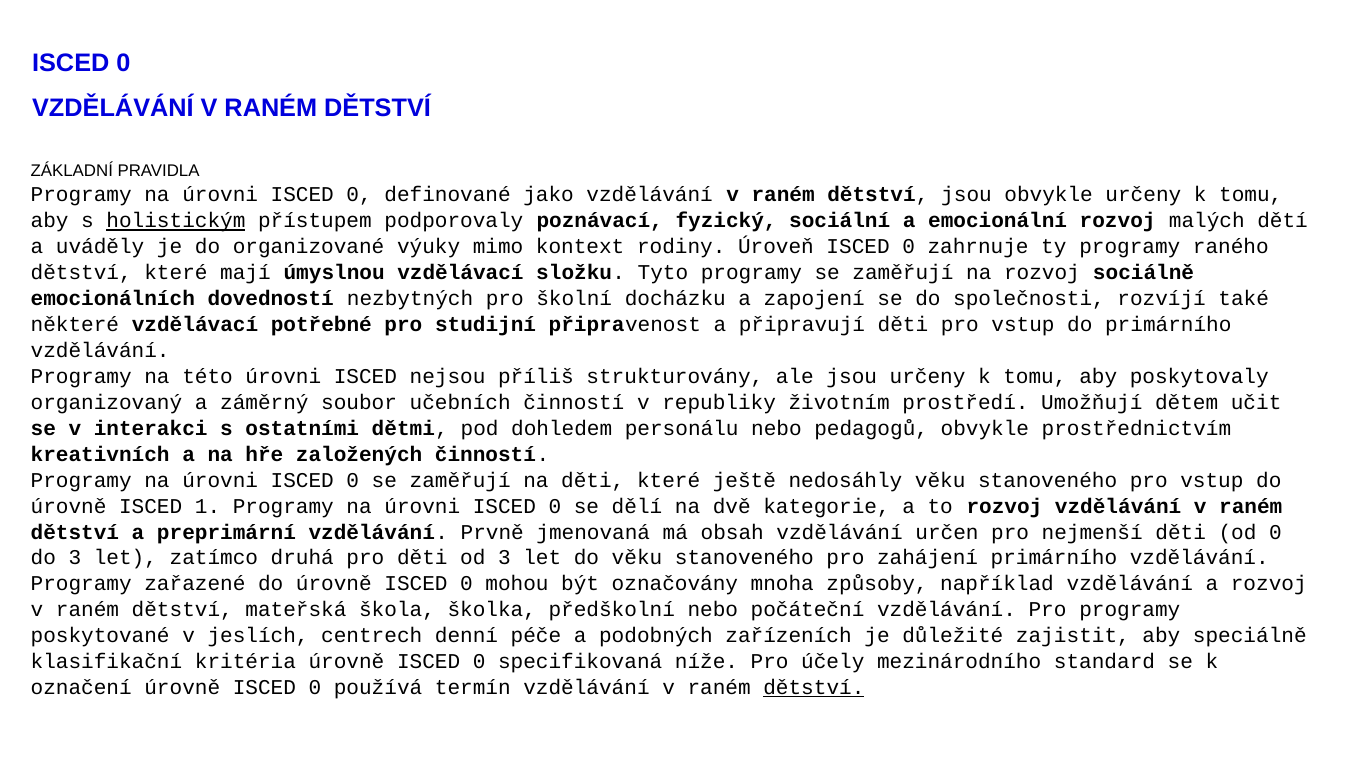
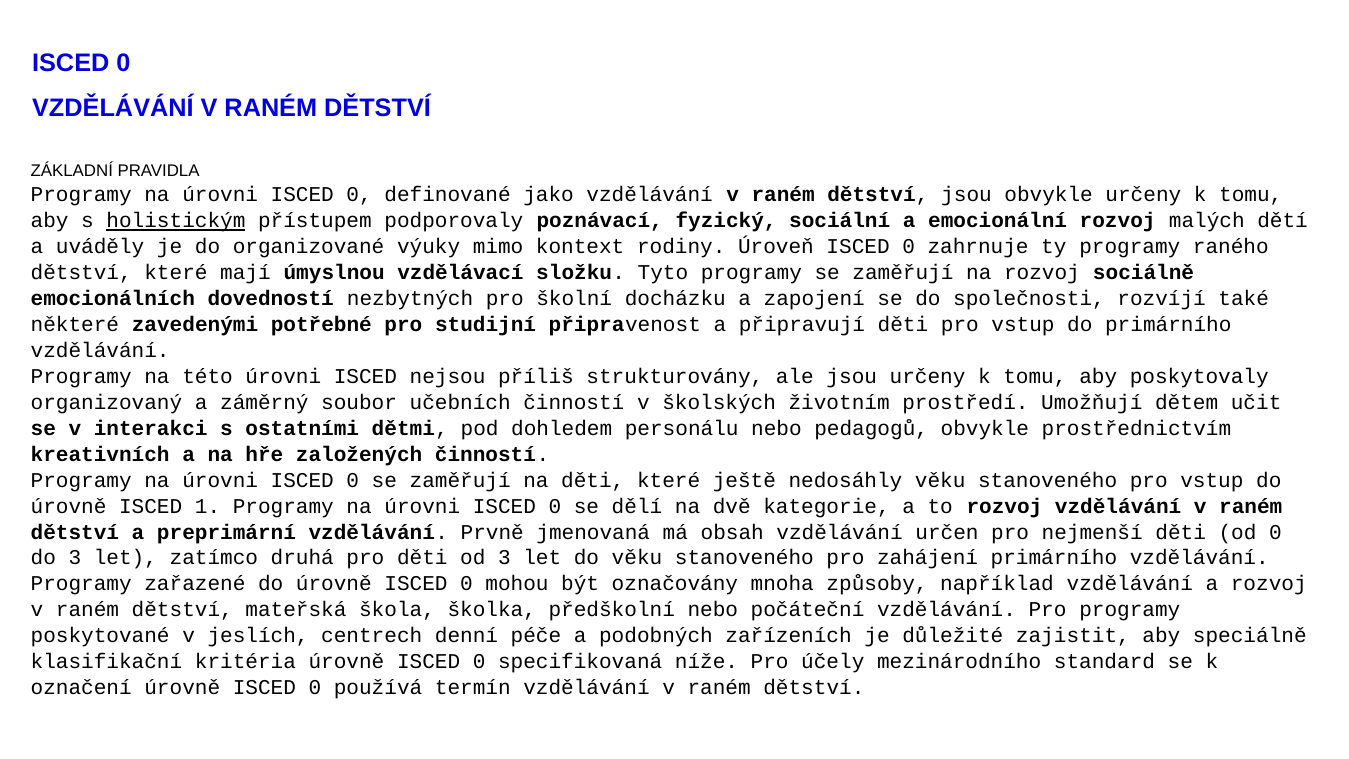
některé vzdělávací: vzdělávací -> zavedenými (195, 324)
republiky: republiky -> školských (719, 402)
dětství underline: present -> none (814, 688)
